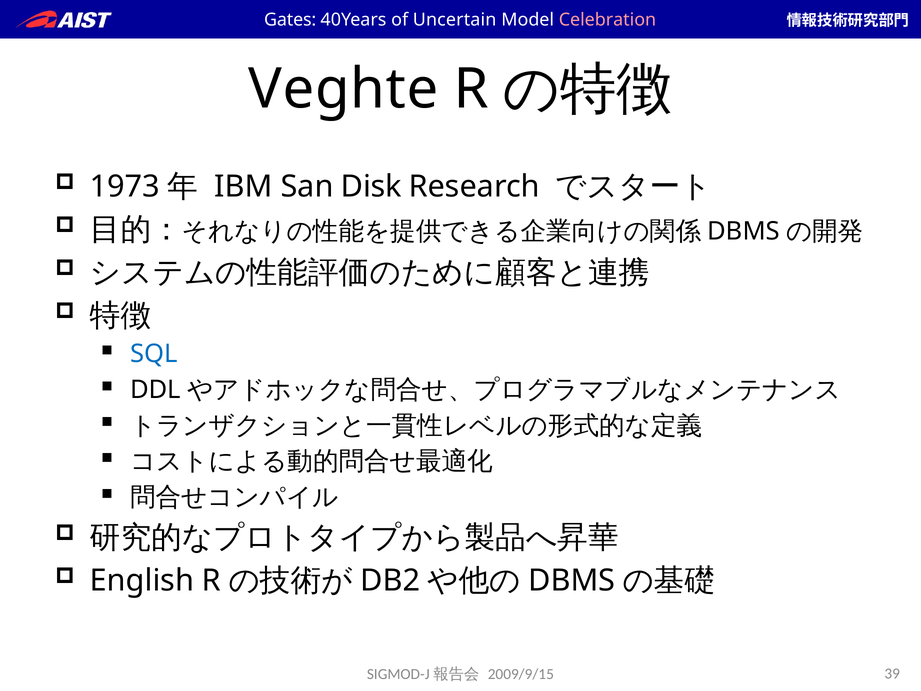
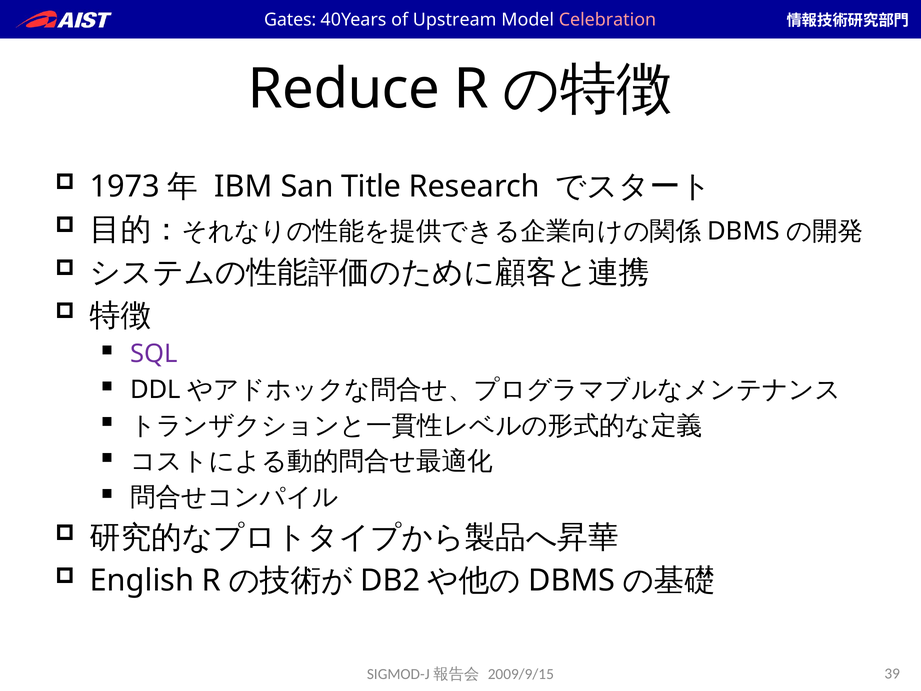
Uncertain: Uncertain -> Upstream (455, 20)
Veghte: Veghte -> Reduce (344, 89)
Disk: Disk -> Title (371, 186)
SQL colour: blue -> purple (154, 354)
